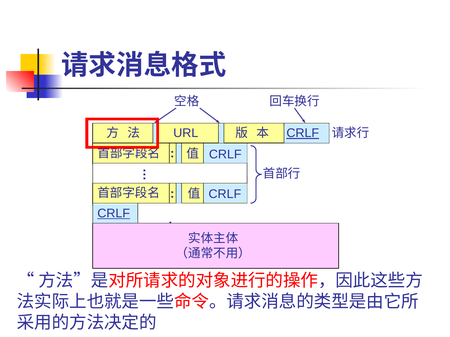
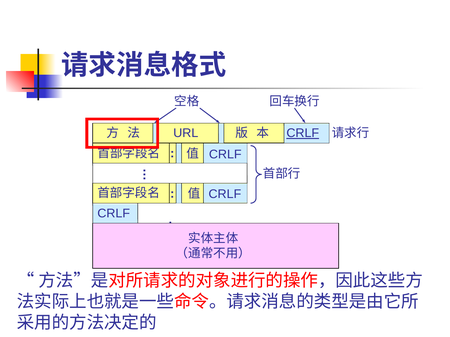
CRLF underline: present -> none (114, 214)
